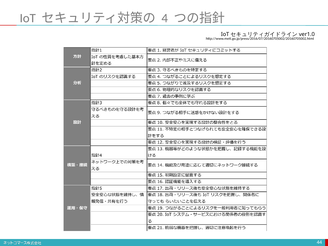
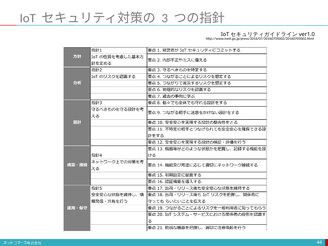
4: 4 -> 3 (165, 18)
